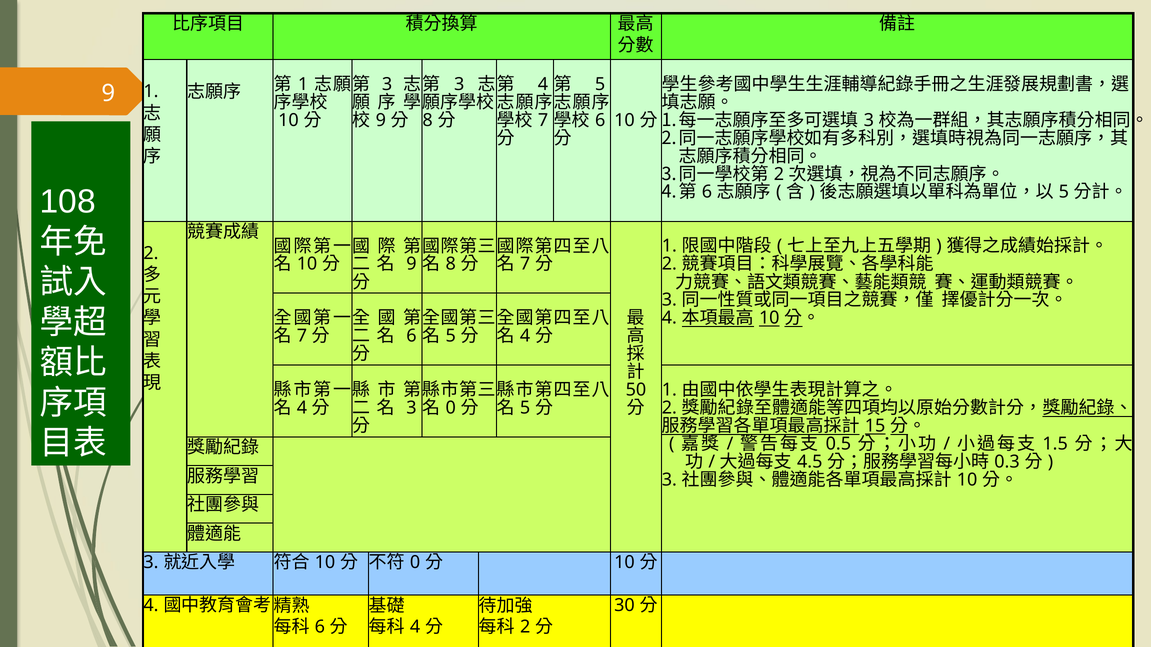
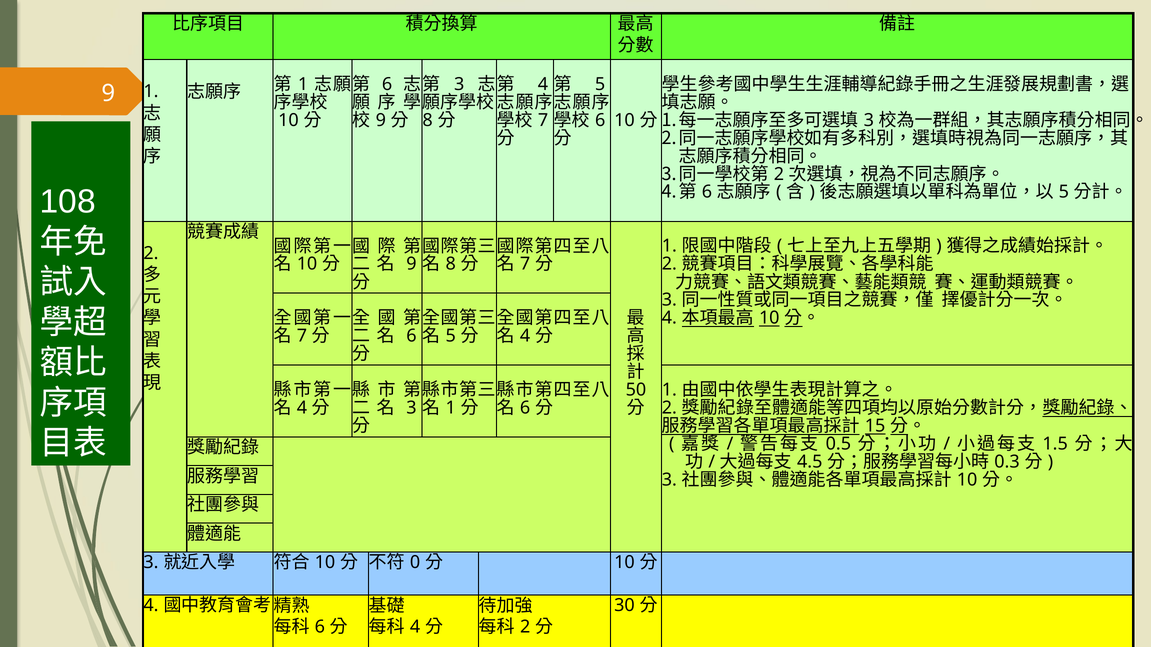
3: 3 -> 6 (387, 84)
0: 0 -> 1 (451, 408)
5: 5 -> 6 (525, 408)
